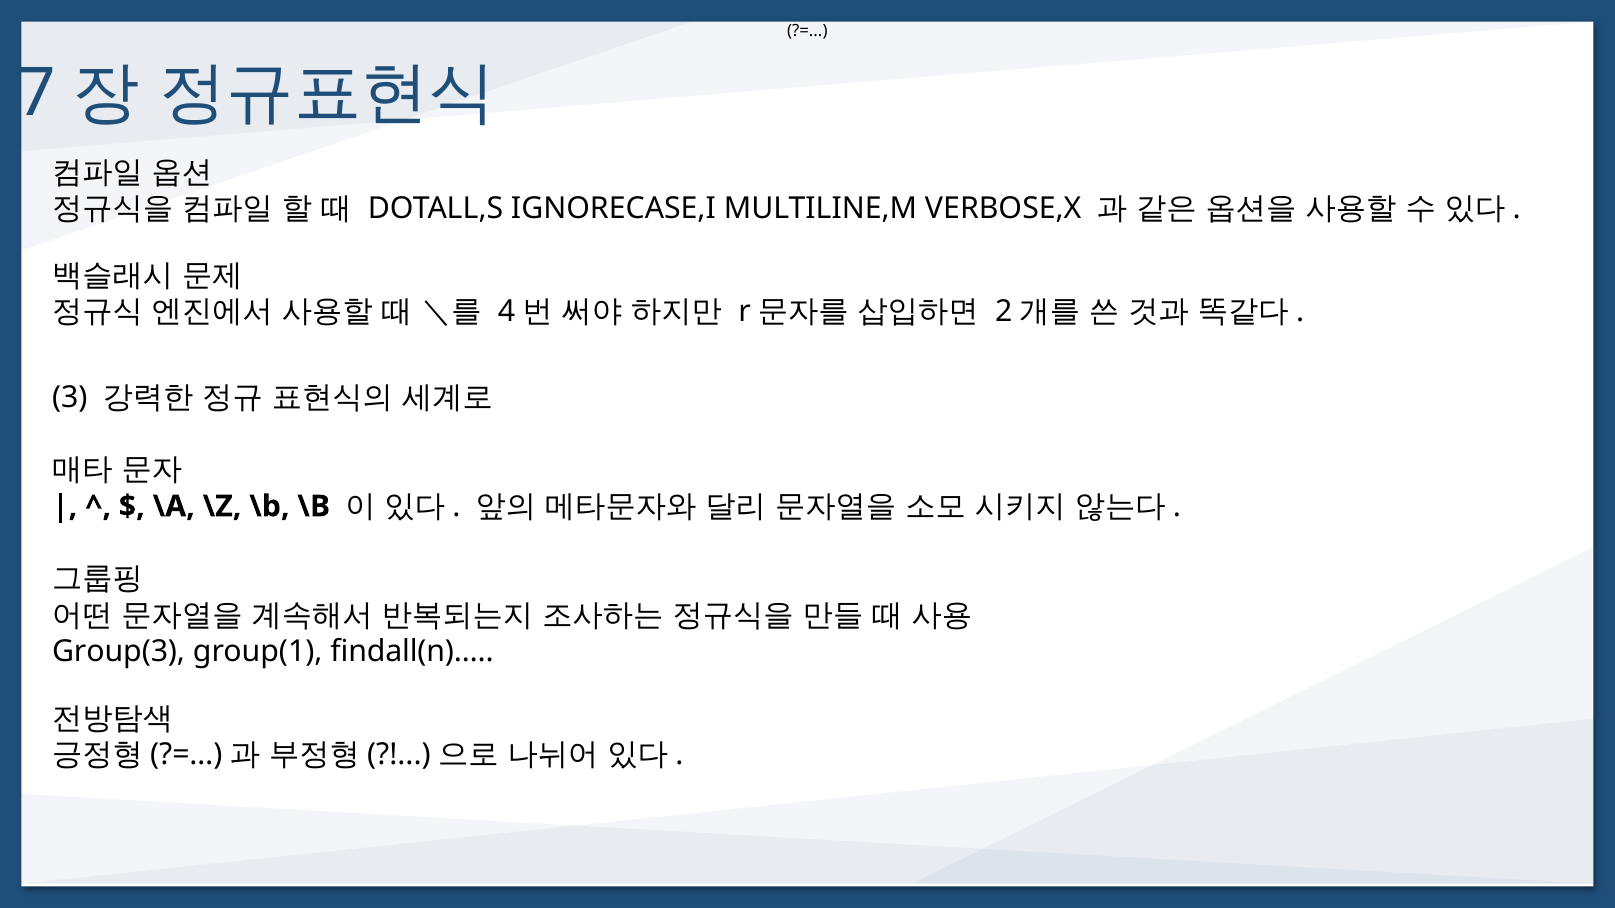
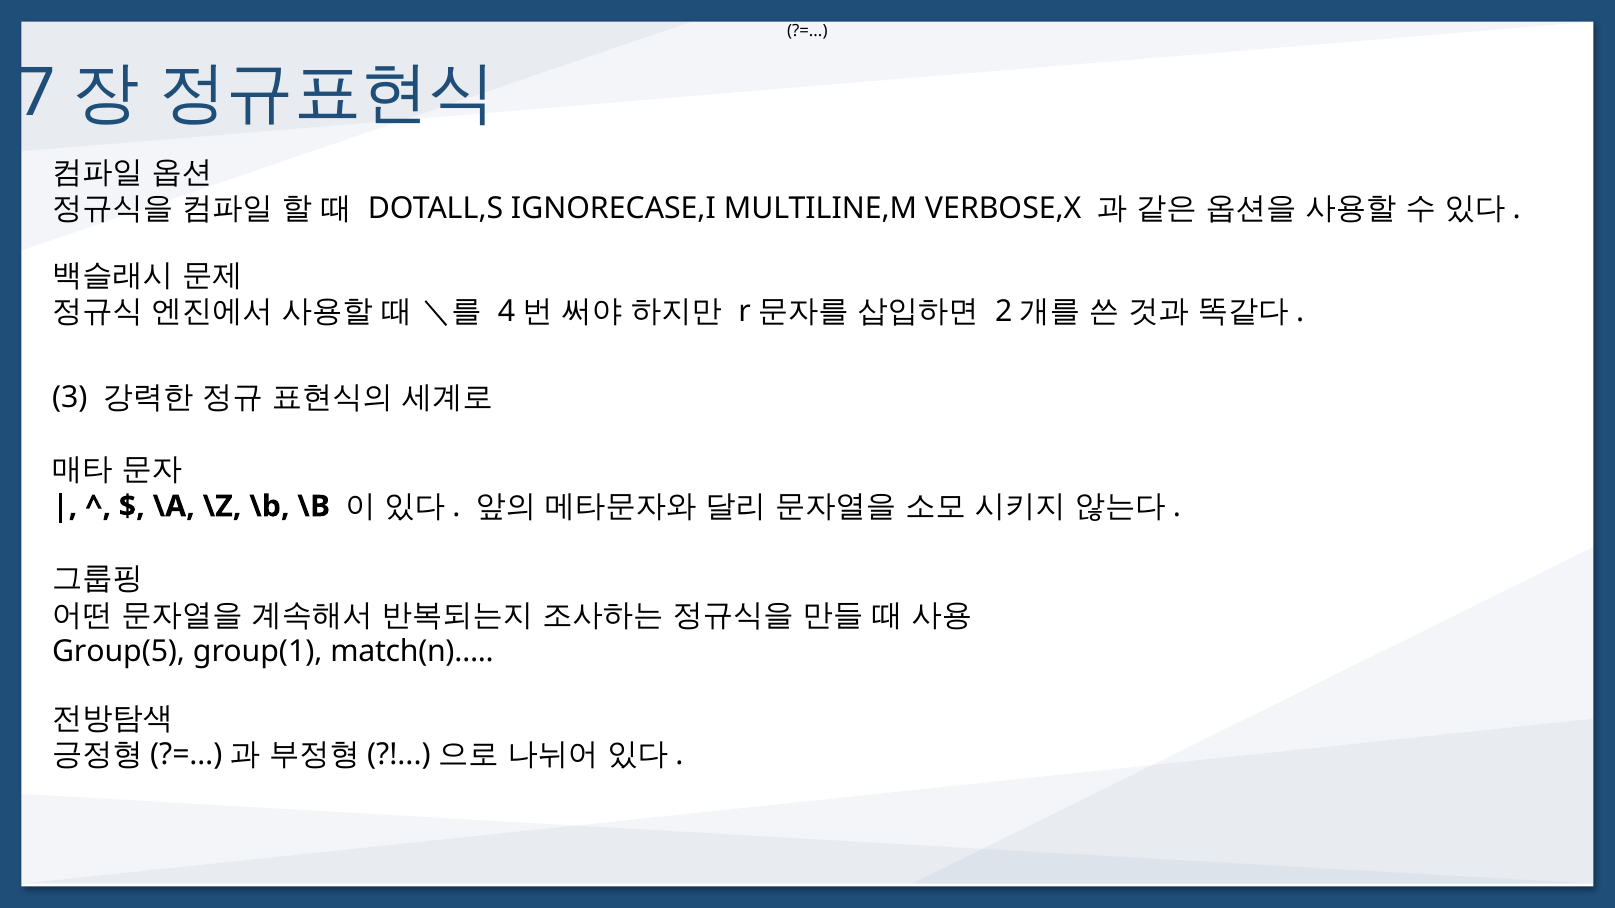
Group(3: Group(3 -> Group(5 (119, 652)
findall(n)…: findall(n)… -> match(n)… (412, 652)
